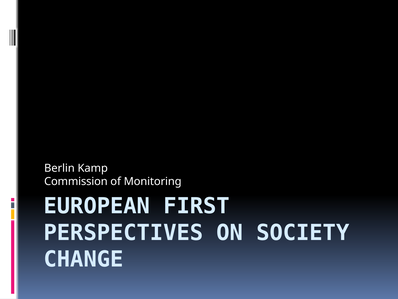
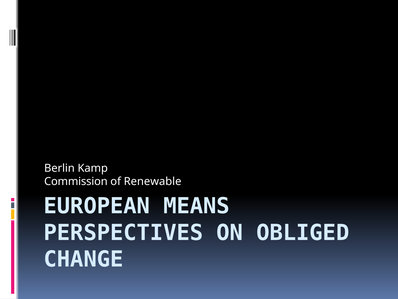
Monitoring: Monitoring -> Renewable (153, 181)
FIRST: FIRST -> MEANS (197, 206)
SOCIETY: SOCIETY -> OBLIGED (303, 232)
